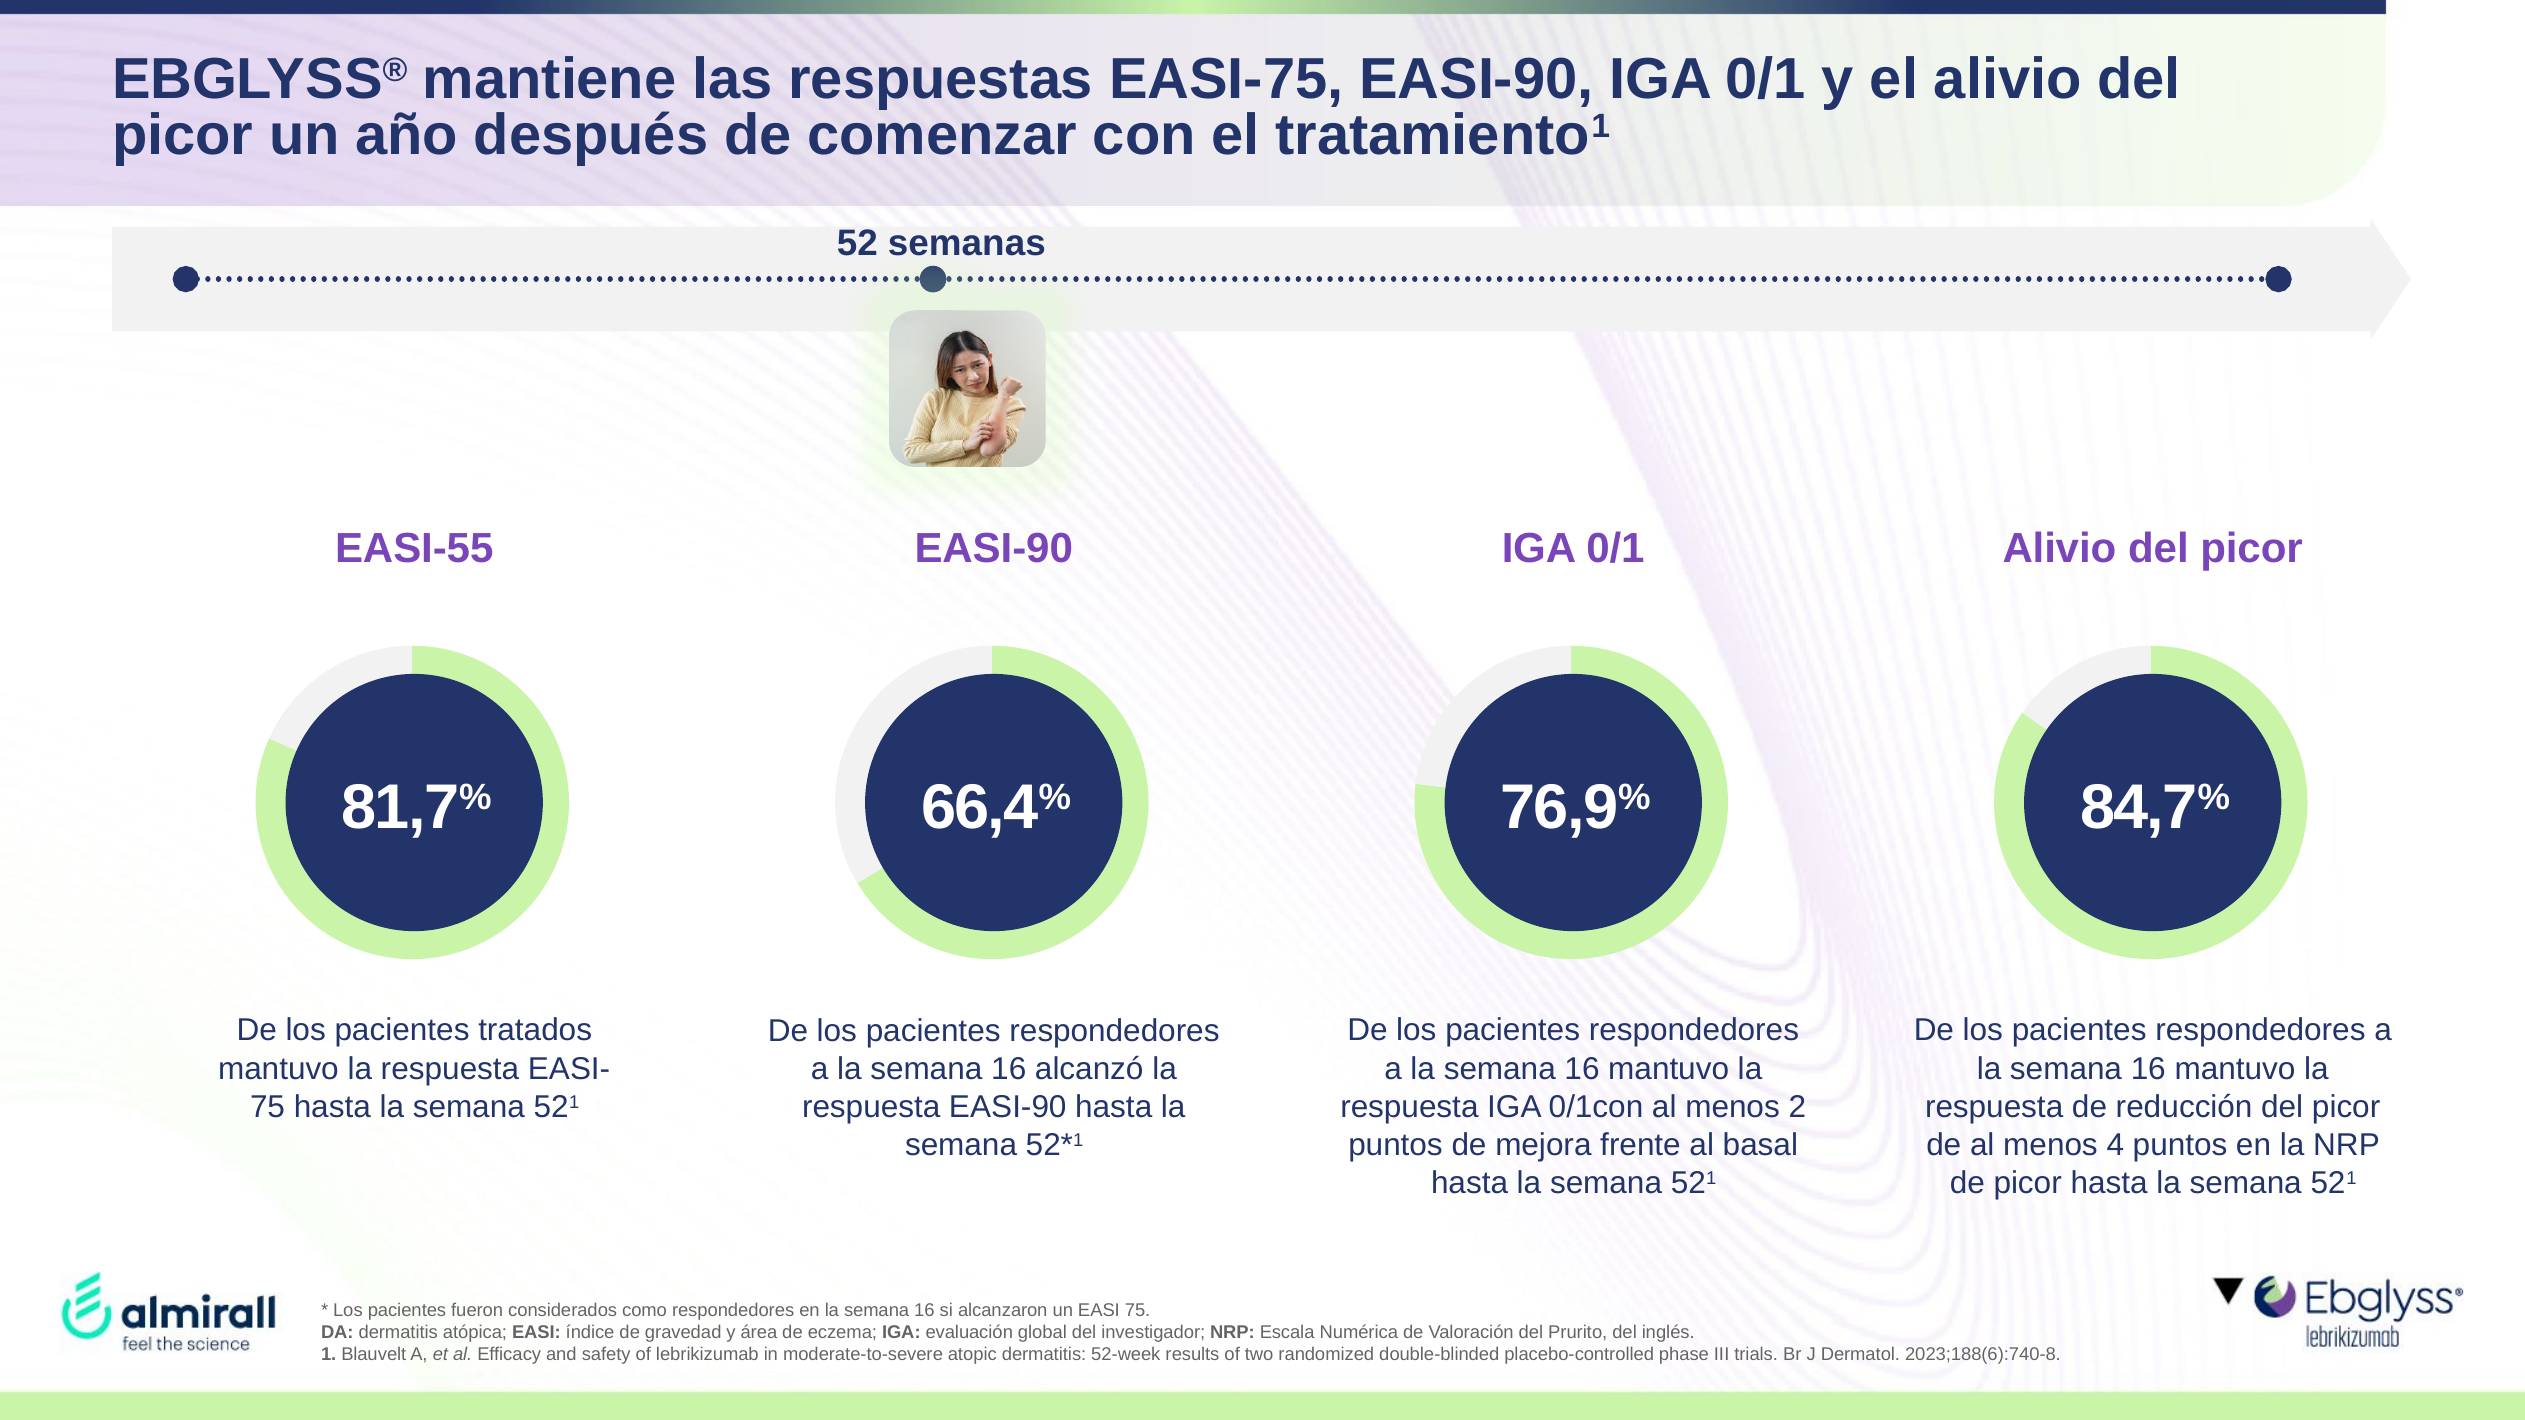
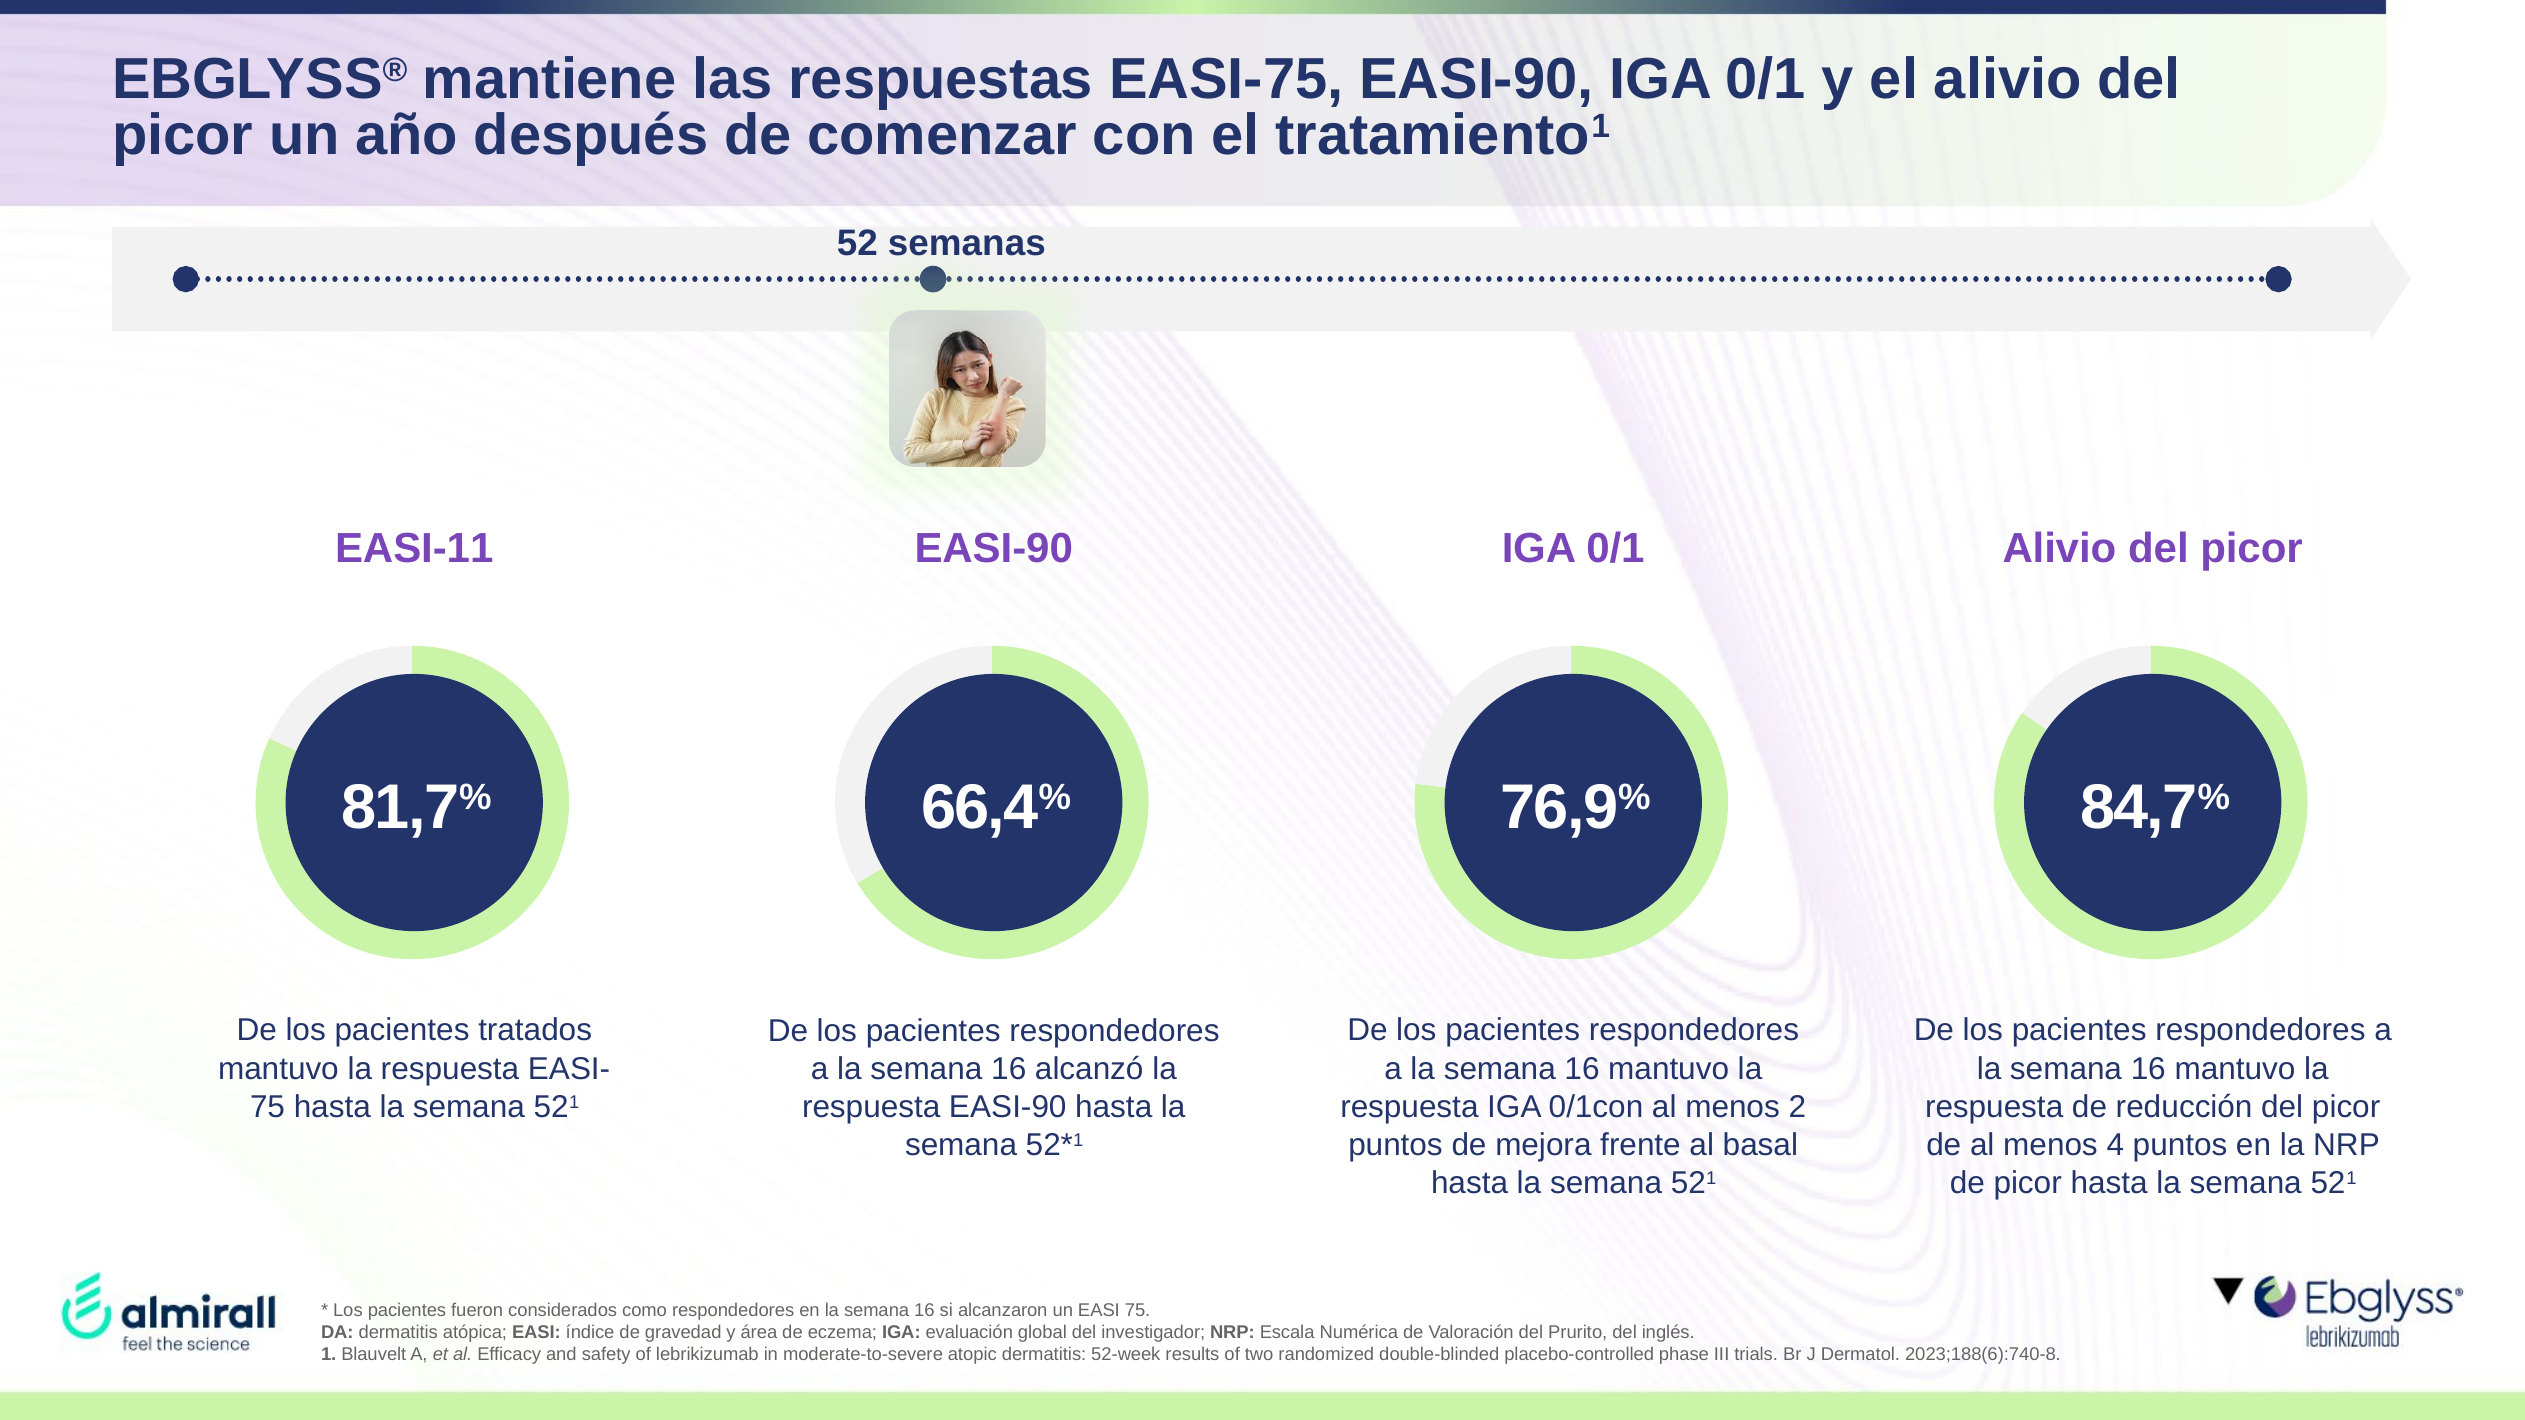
EASI-55: EASI-55 -> EASI-11 (414, 549)
